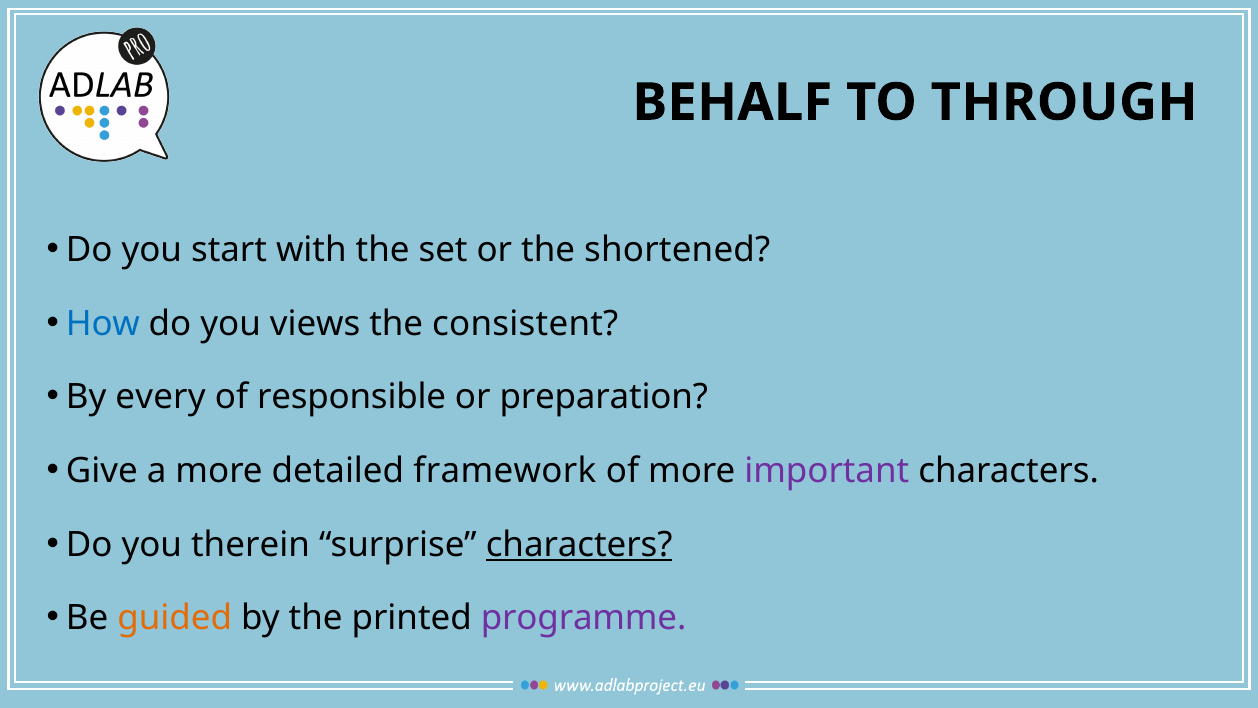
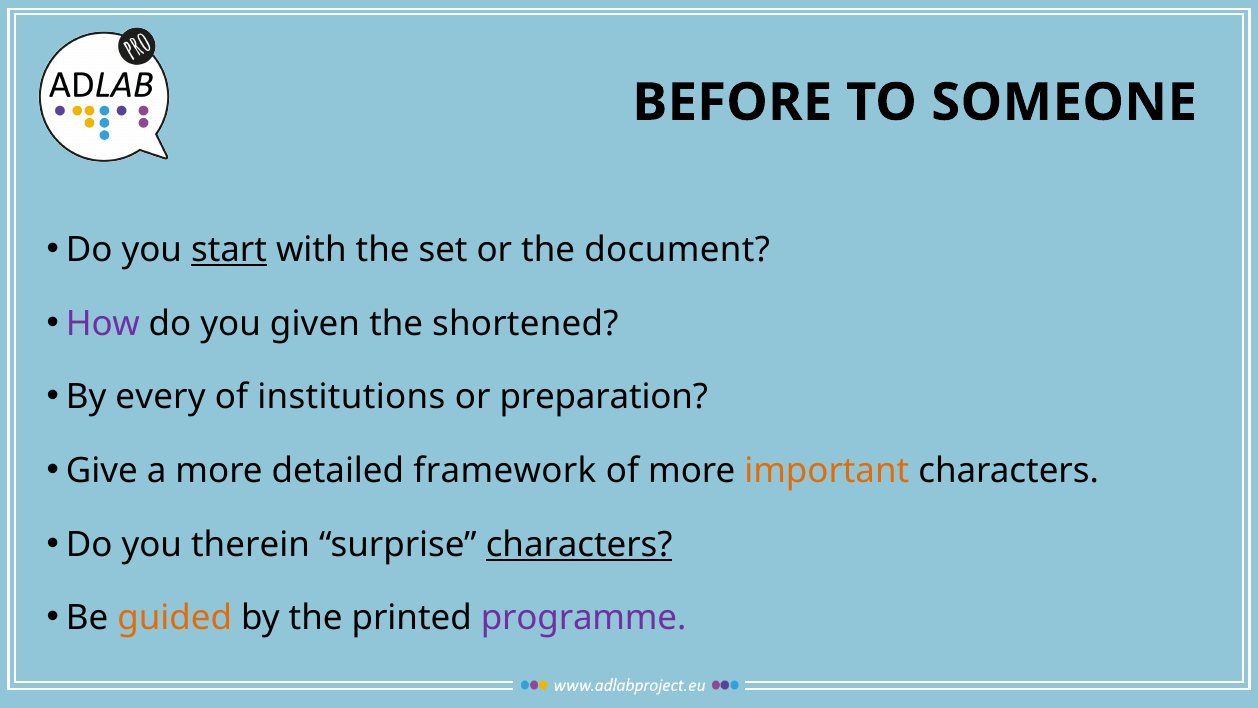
BEHALF: BEHALF -> BEFORE (732, 102)
THROUGH: THROUGH -> SOMEONE (1064, 102)
start underline: none -> present (229, 250)
shortened: shortened -> document (677, 250)
How colour: blue -> purple (103, 323)
views: views -> given (315, 323)
consistent: consistent -> shortened (525, 323)
responsible: responsible -> institutions (351, 397)
important colour: purple -> orange (827, 471)
